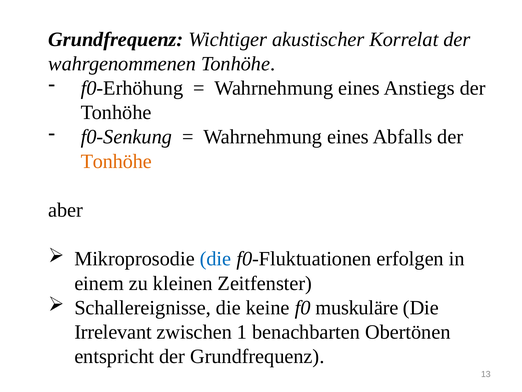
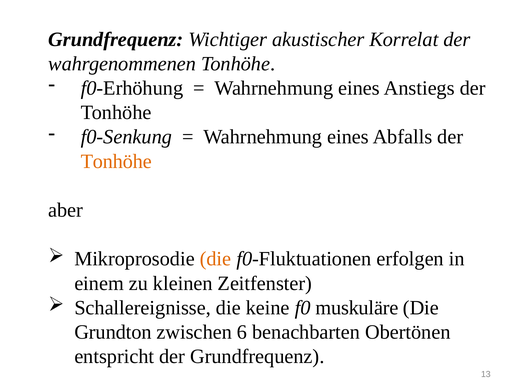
die colour: blue -> orange (215, 259)
Irrelevant: Irrelevant -> Grundton (113, 332)
1: 1 -> 6 (242, 332)
